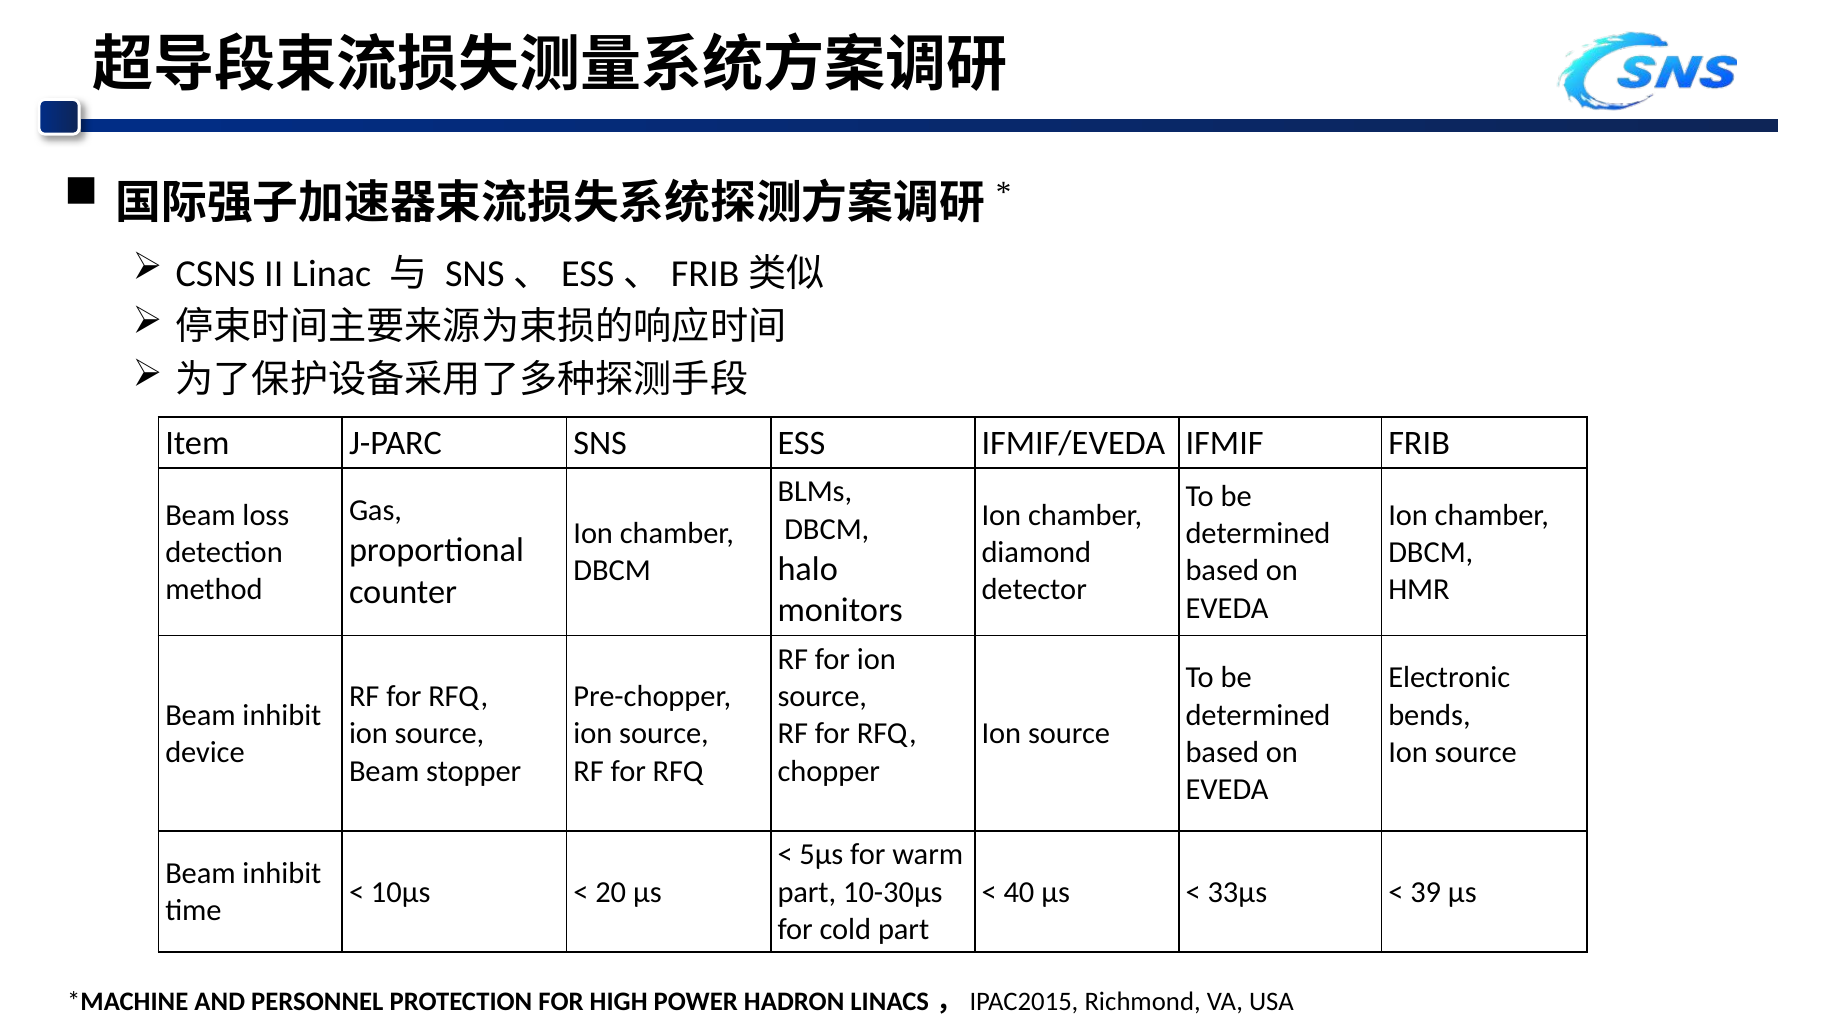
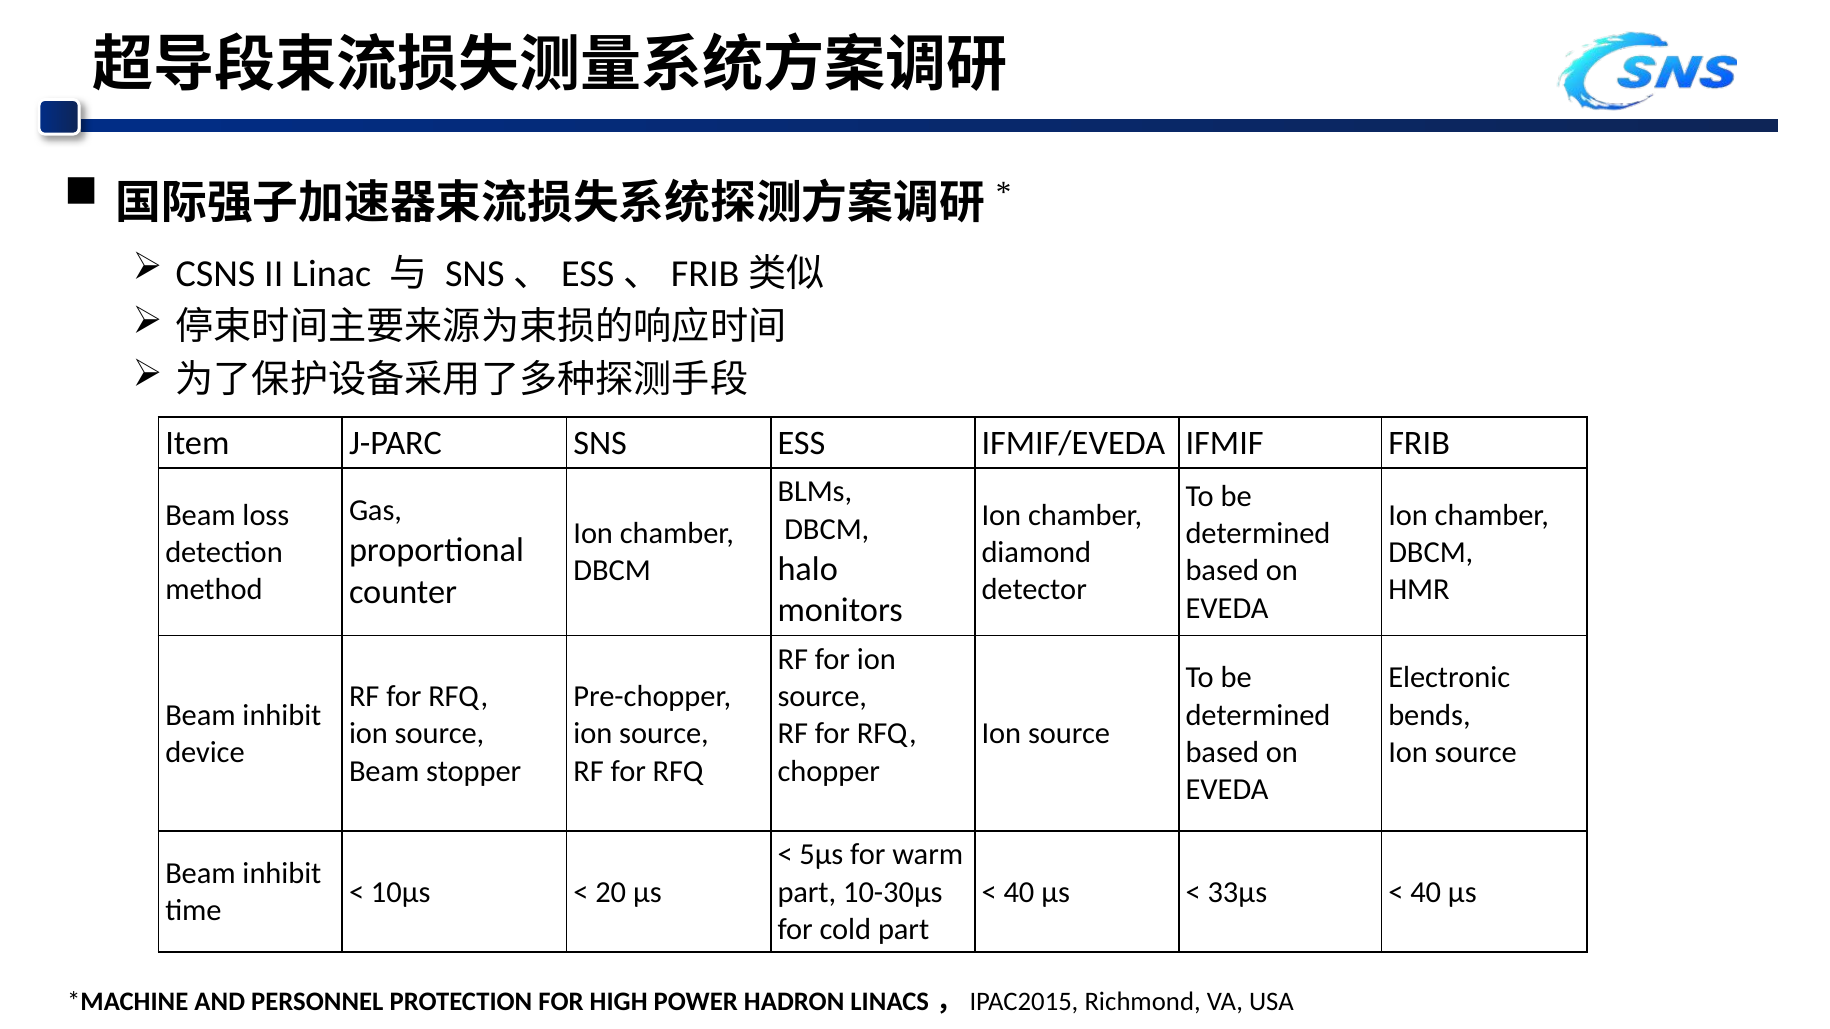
39: 39 -> 40 (1426, 892)
